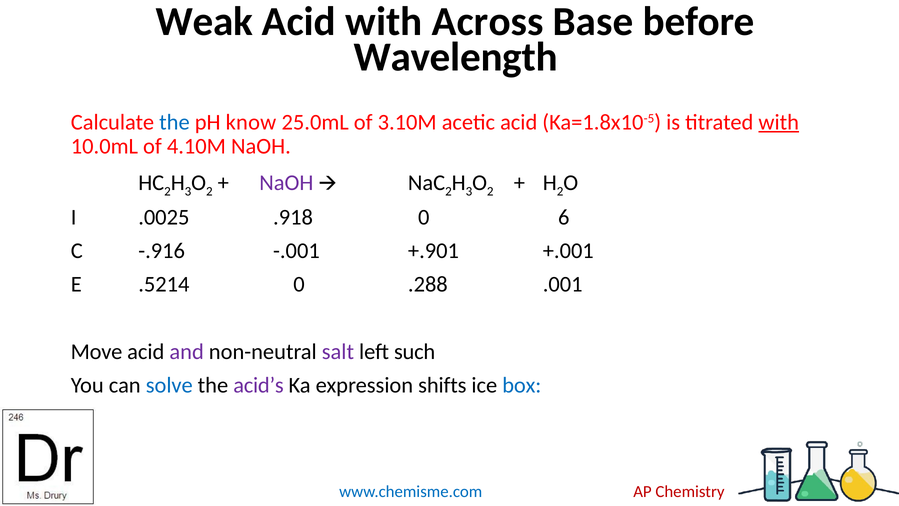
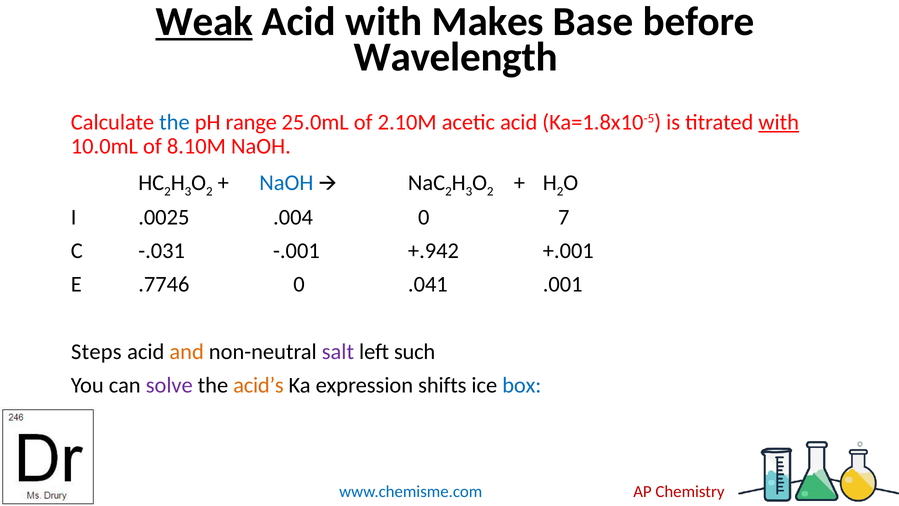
Weak underline: none -> present (204, 21)
Across: Across -> Makes (488, 21)
know: know -> range (251, 122)
3.10M: 3.10M -> 2.10M (407, 122)
4.10M: 4.10M -> 8.10M (196, 146)
NaOH colour: purple -> blue (286, 183)
.918: .918 -> .004 (293, 217)
6: 6 -> 7 (564, 217)
-.916: -.916 -> -.031 (162, 251)
+.901: +.901 -> +.942 (433, 251)
.5214: .5214 -> .7746 (164, 284)
.288: .288 -> .041 (428, 284)
Move: Move -> Steps (96, 352)
and colour: purple -> orange (187, 352)
solve colour: blue -> purple (169, 385)
acid’s colour: purple -> orange (258, 385)
